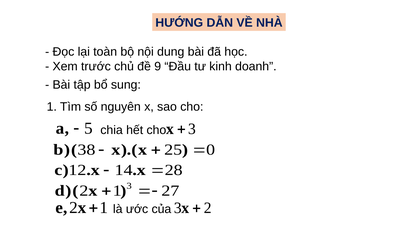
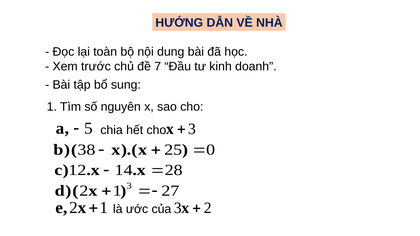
9: 9 -> 7 (158, 66)
